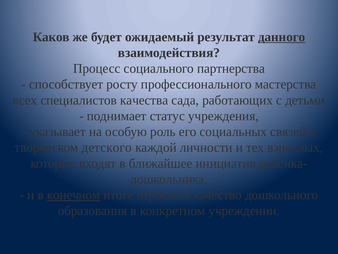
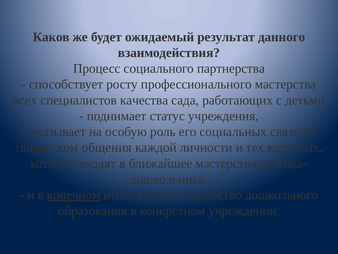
данного underline: present -> none (282, 37)
детского: детского -> общения (107, 147)
ближайшее инициатив: инициатив -> мастерства (226, 163)
